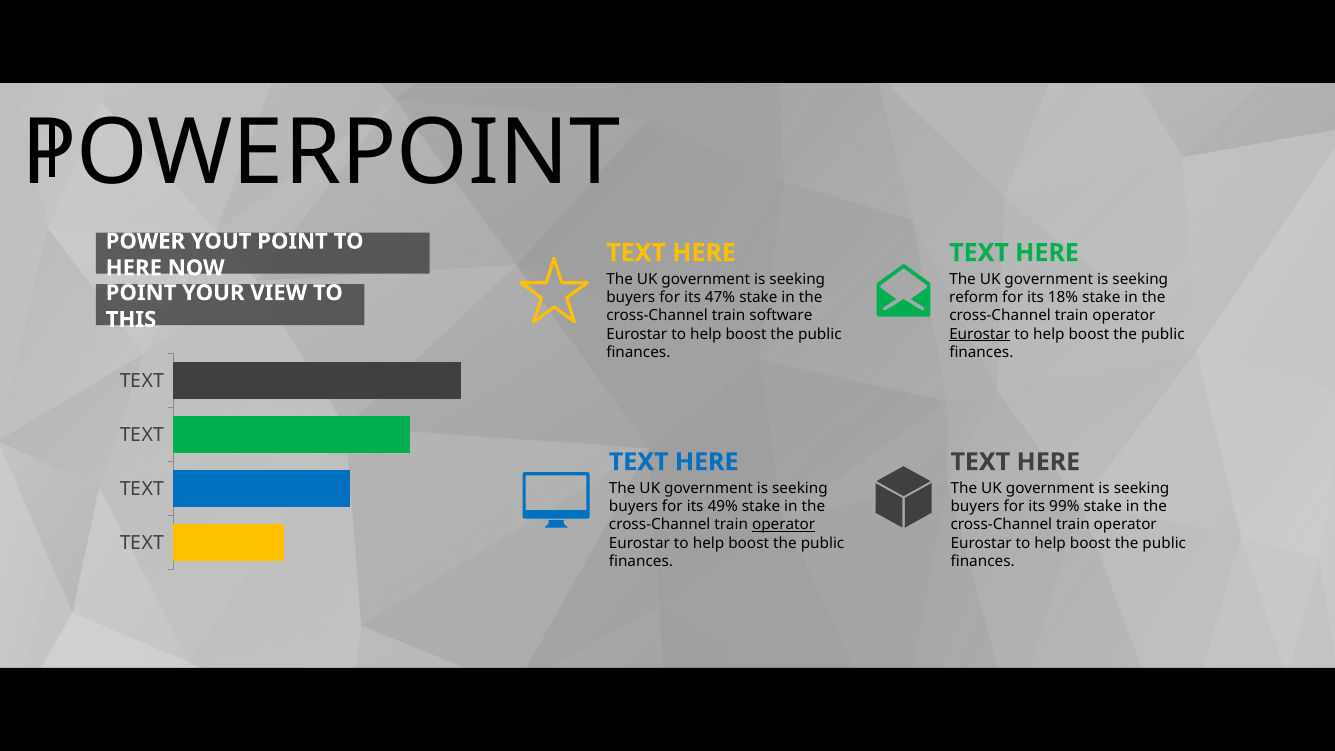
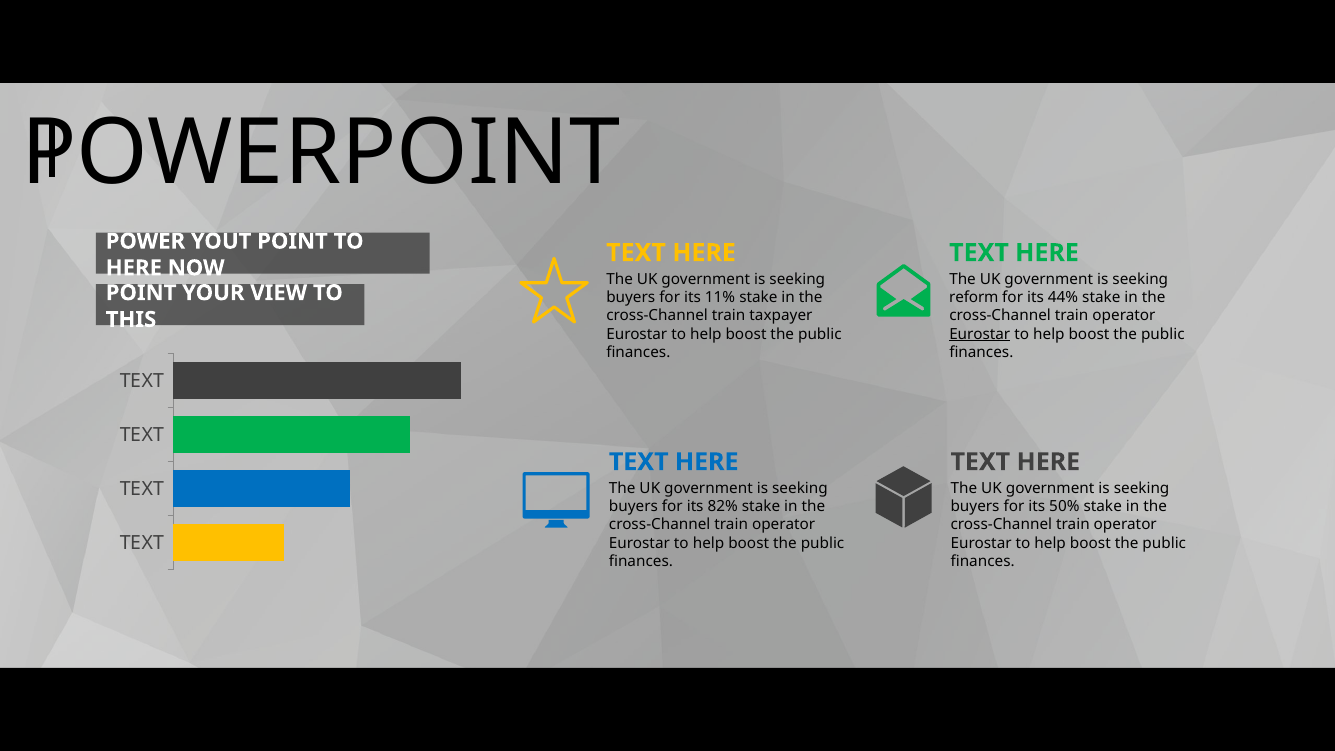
47%: 47% -> 11% (720, 297)
18%: 18% -> 44% (1063, 297)
software: software -> taxpayer (781, 316)
49%: 49% -> 82% (723, 507)
99%: 99% -> 50% (1064, 507)
operator underline: present -> none (784, 525)
